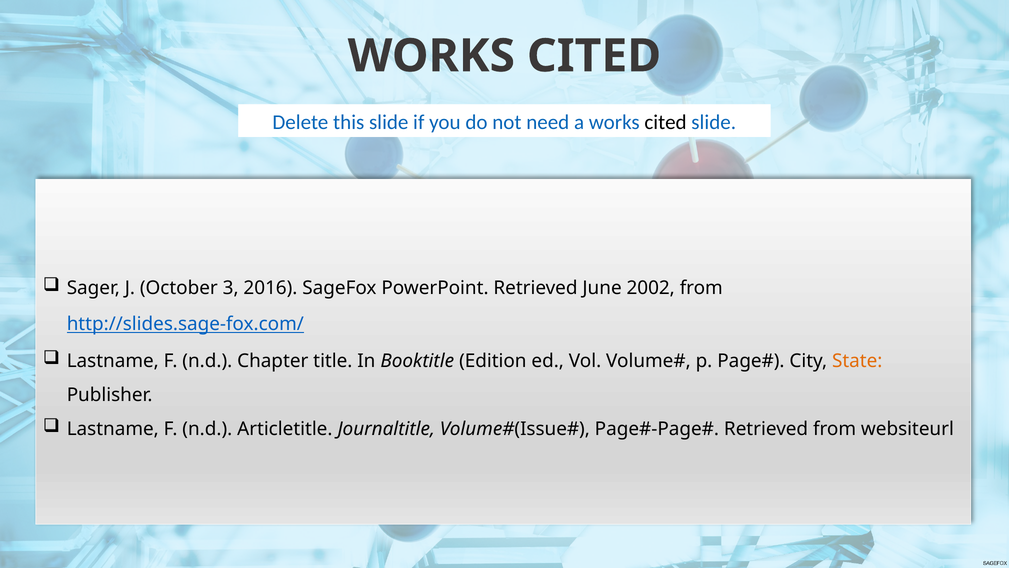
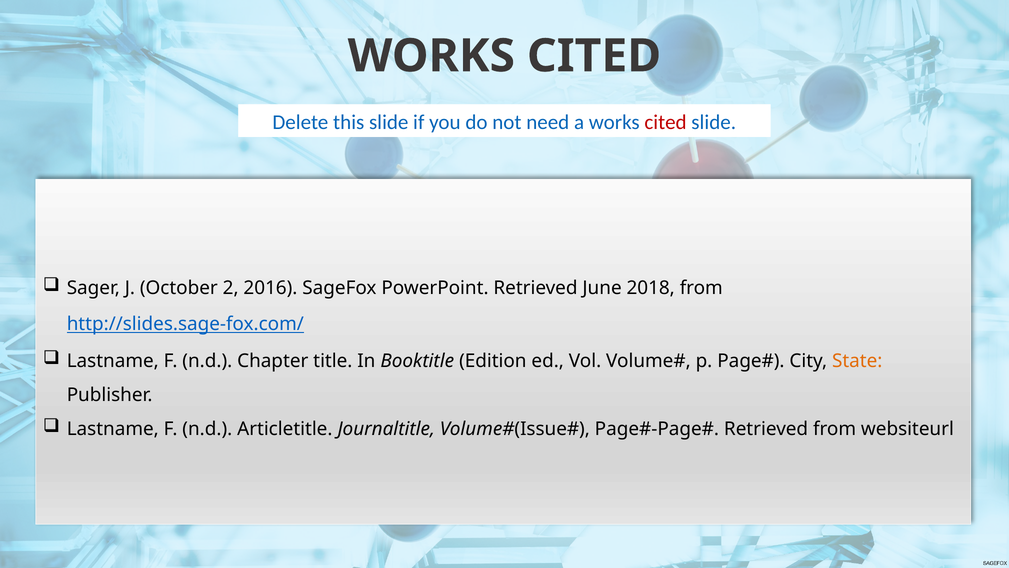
cited colour: black -> red (666, 122)
3: 3 -> 2 (231, 288)
2002: 2002 -> 2018 (651, 288)
